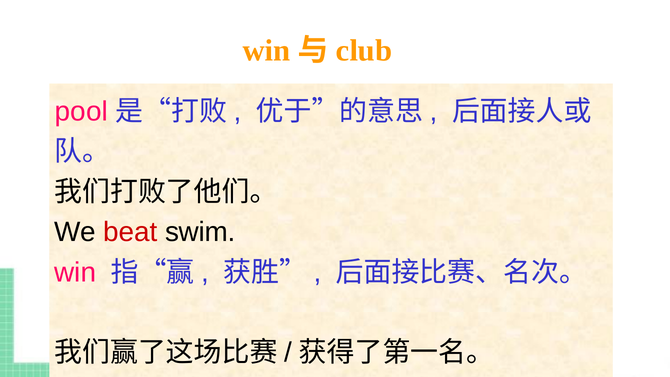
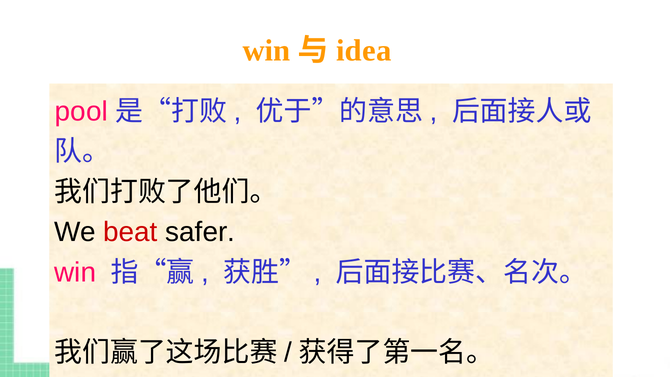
club: club -> idea (364, 50)
swim: swim -> safer (200, 232)
